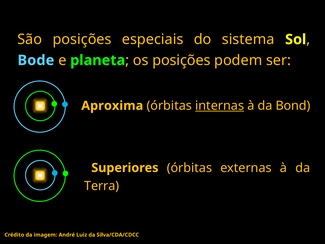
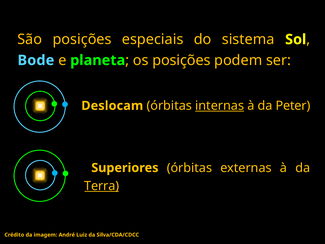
Aproxima: Aproxima -> Deslocam (112, 106)
Bond: Bond -> Peter (293, 106)
Terra underline: none -> present (102, 186)
